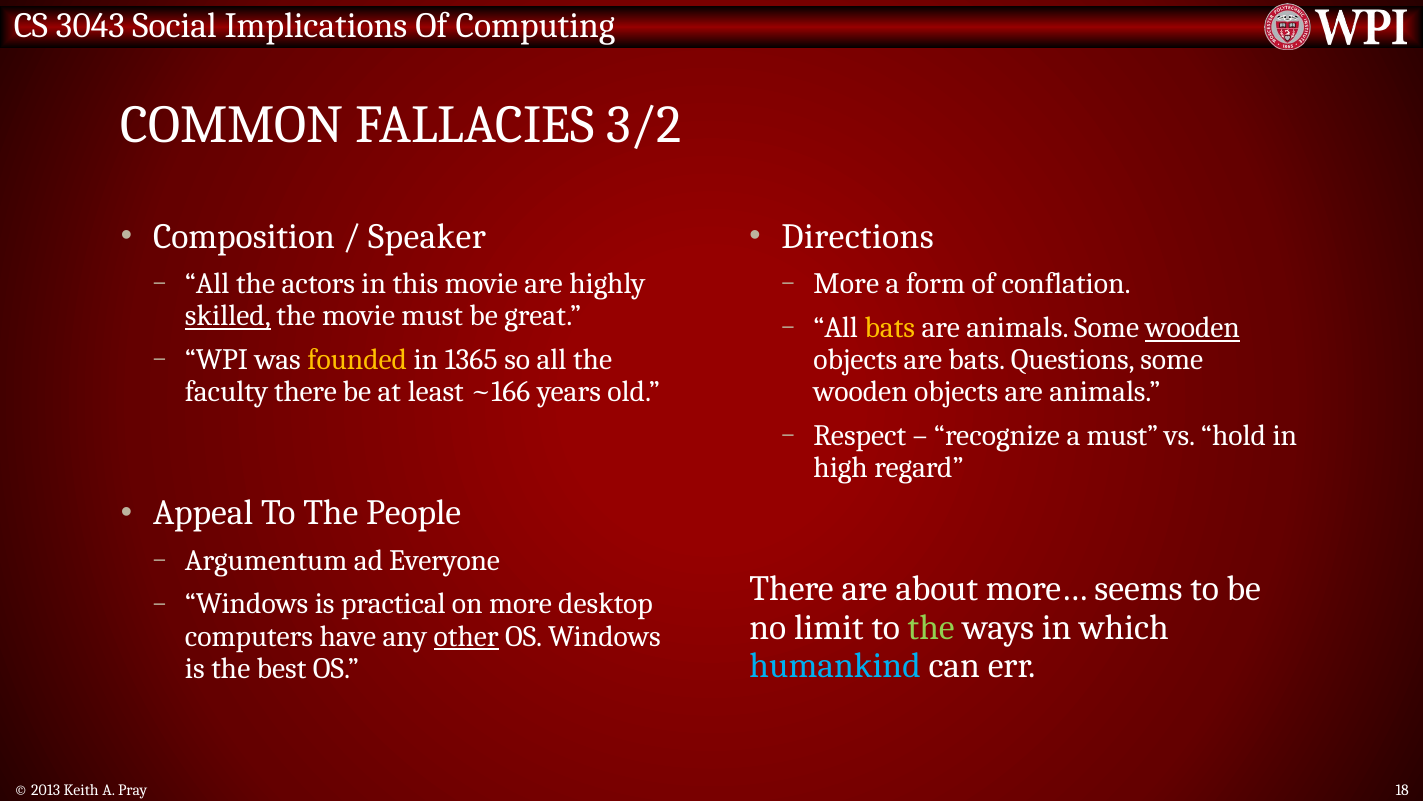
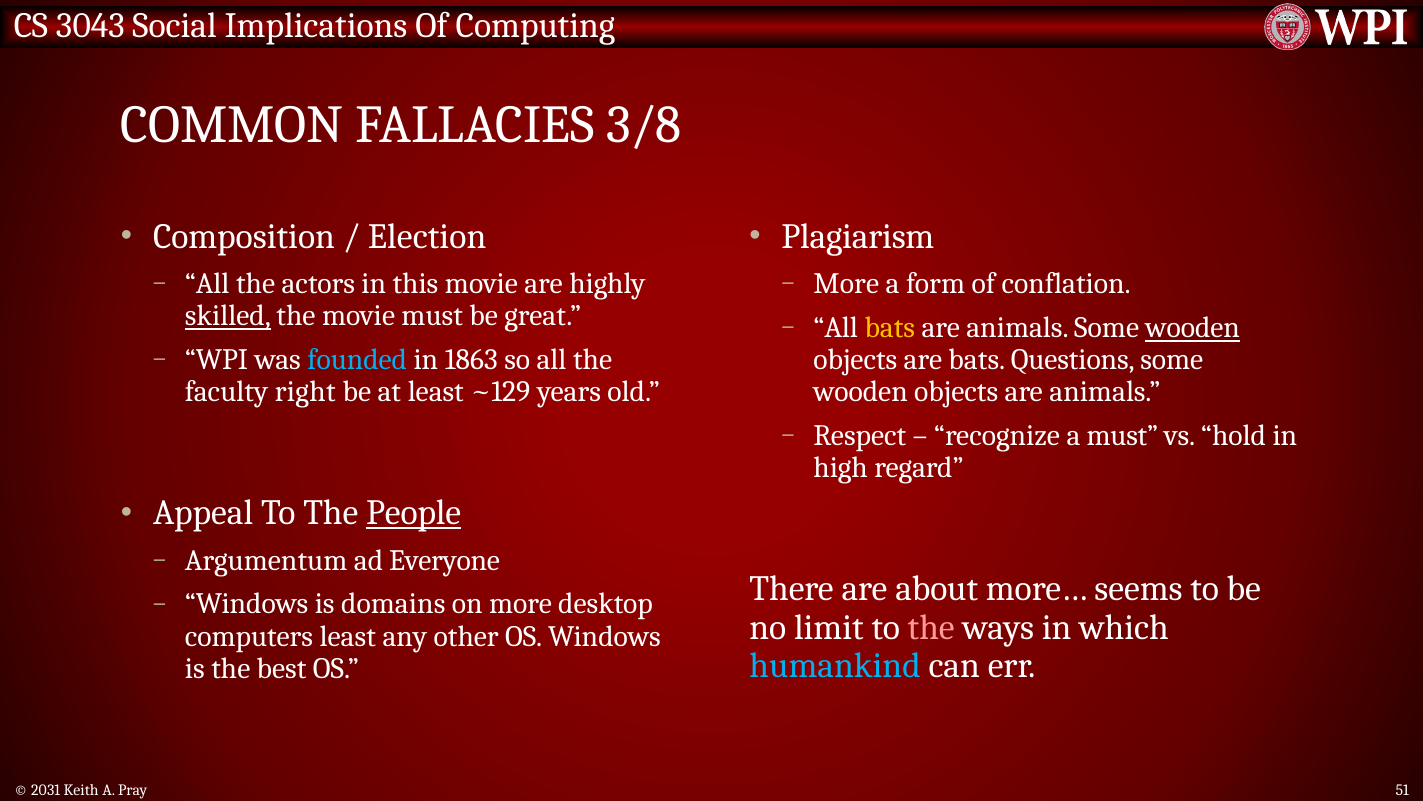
3/2: 3/2 -> 3/8 (644, 125)
Speaker: Speaker -> Election (427, 237)
Directions: Directions -> Plagiarism (858, 237)
founded colour: yellow -> light blue (357, 360)
1365: 1365 -> 1863 (471, 360)
faculty there: there -> right (305, 392)
~166: ~166 -> ~129 (500, 392)
People underline: none -> present (414, 513)
practical: practical -> domains (393, 604)
the colour: light green -> pink (931, 627)
computers have: have -> least (348, 636)
other underline: present -> none (466, 636)
2013: 2013 -> 2031 (46, 790)
18: 18 -> 51 (1402, 790)
